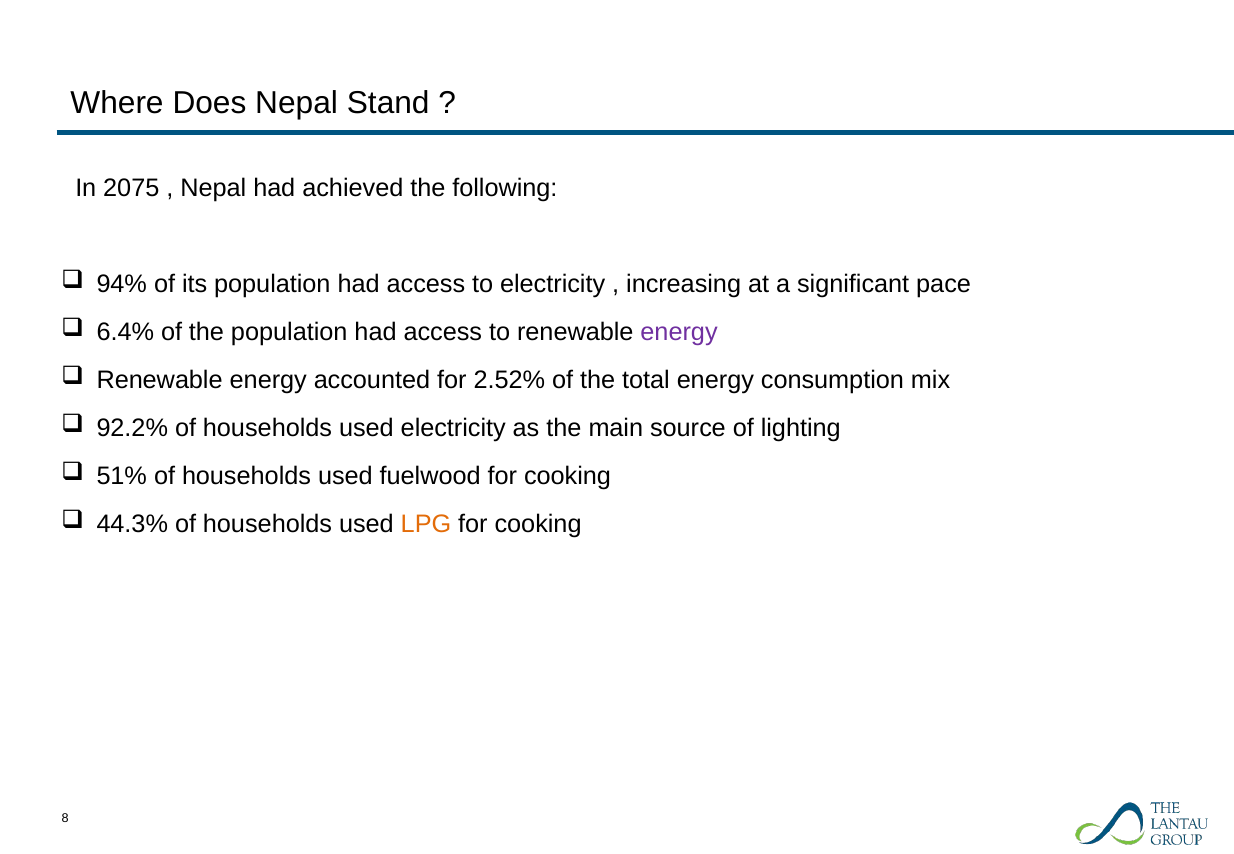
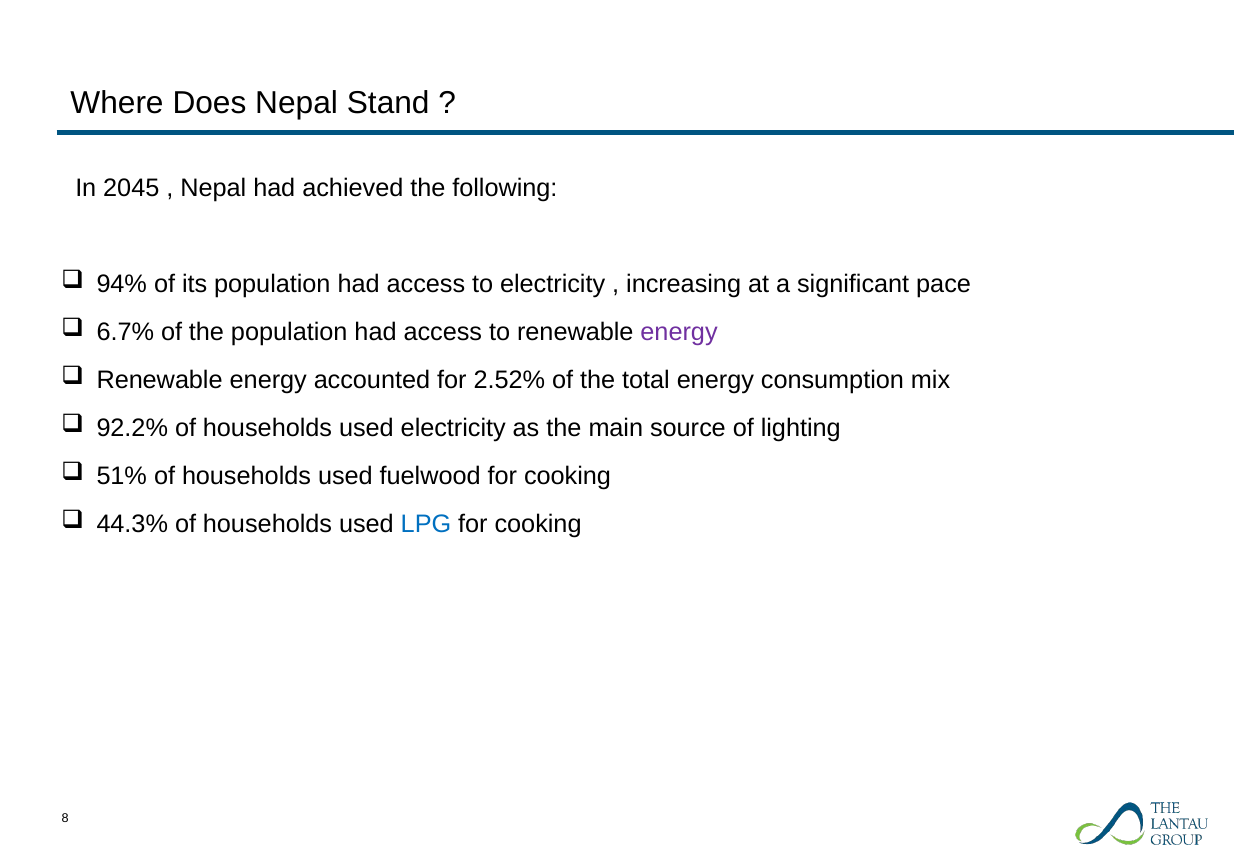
2075: 2075 -> 2045 (131, 188)
6.4%: 6.4% -> 6.7% (125, 332)
LPG colour: orange -> blue (426, 524)
